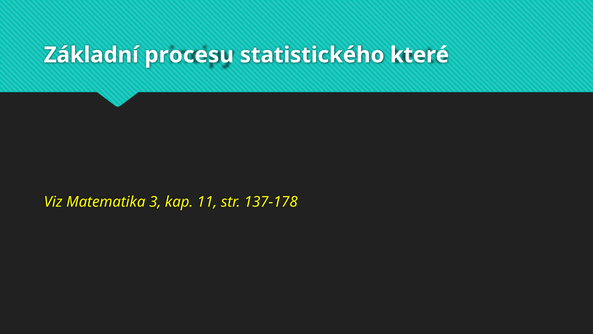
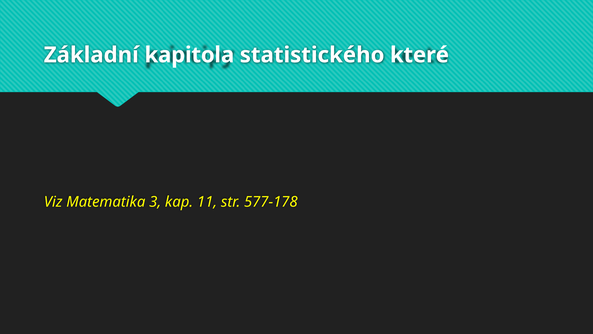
procesu: procesu -> kapitola (189, 55)
137-178: 137-178 -> 577-178 (271, 202)
